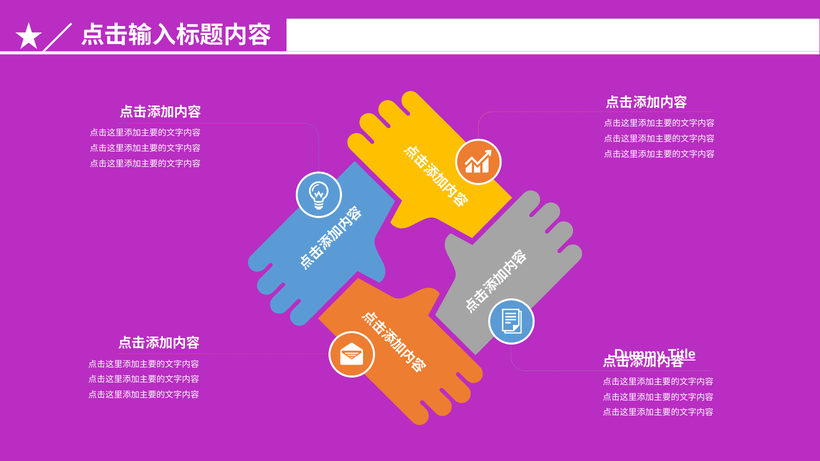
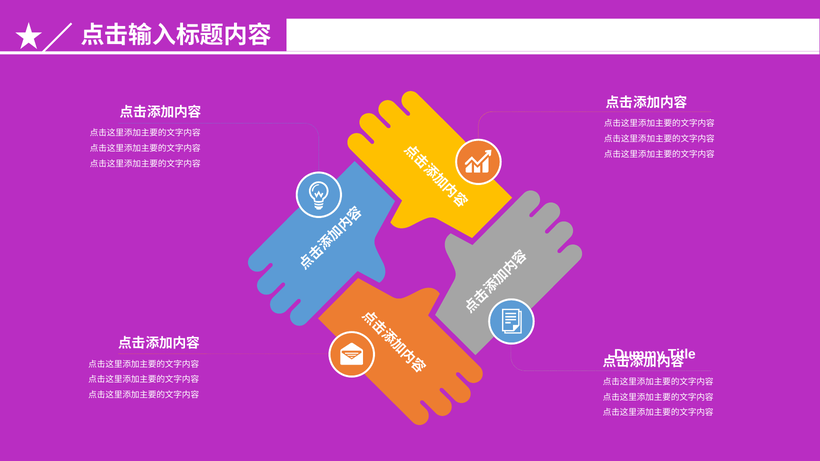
Title underline: present -> none (682, 354)
